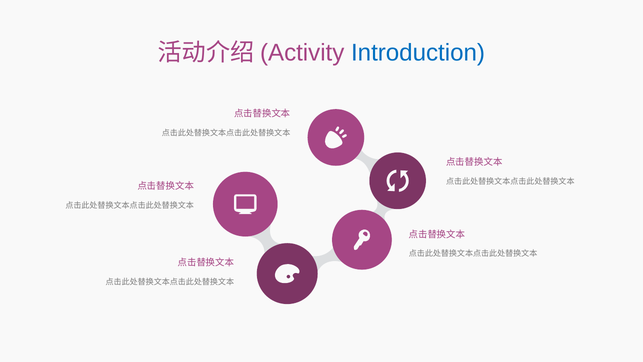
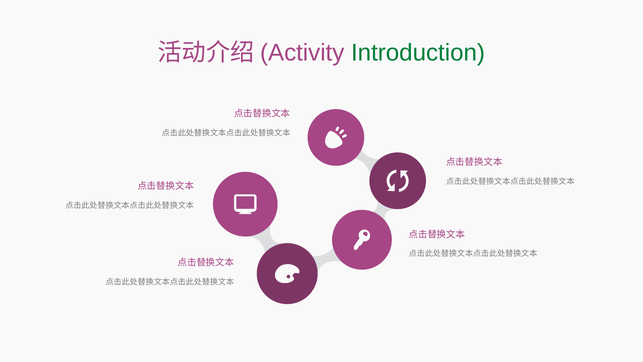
Introduction colour: blue -> green (418, 53)
